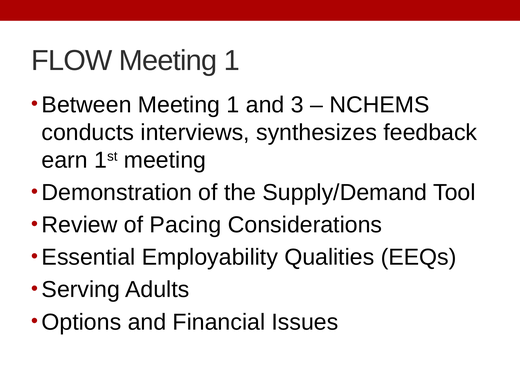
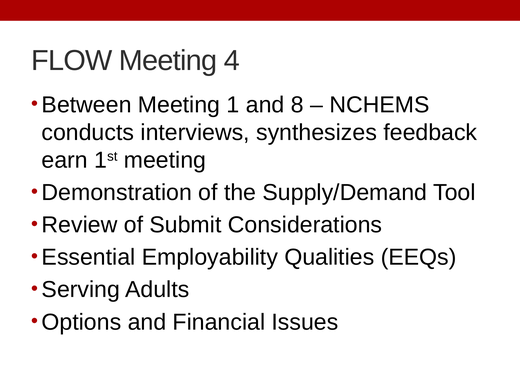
FLOW Meeting 1: 1 -> 4 (232, 61)
3: 3 -> 8 (297, 105)
Pacing: Pacing -> Submit (185, 225)
